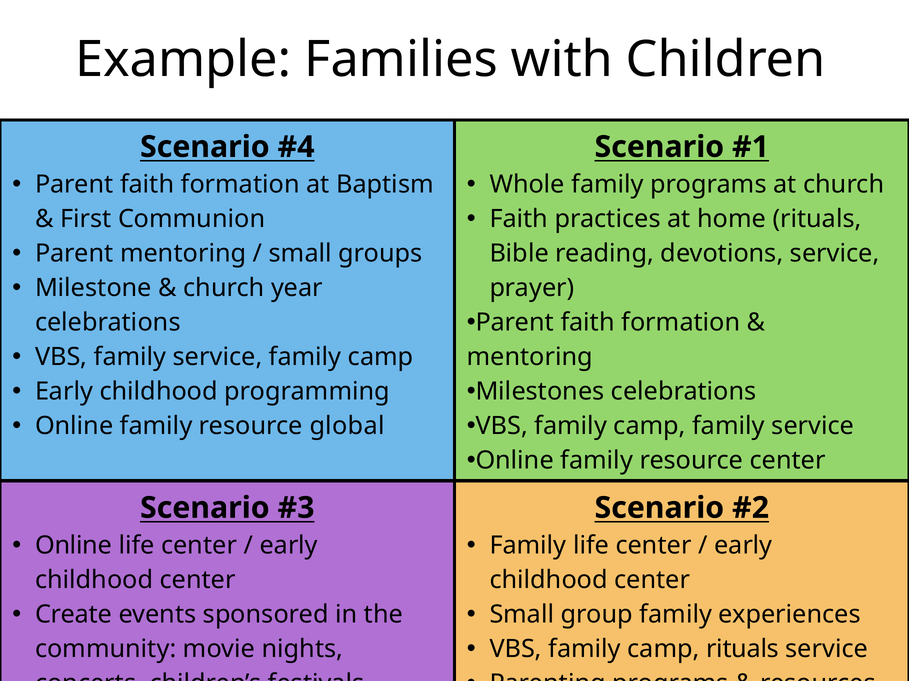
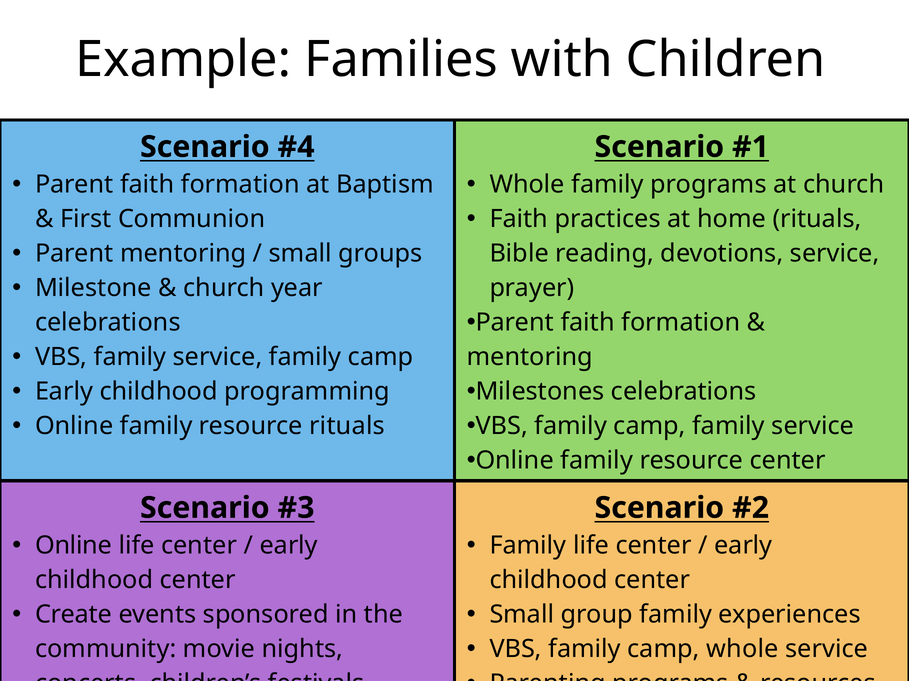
resource global: global -> rituals (347, 427)
camp rituals: rituals -> whole (742, 650)
